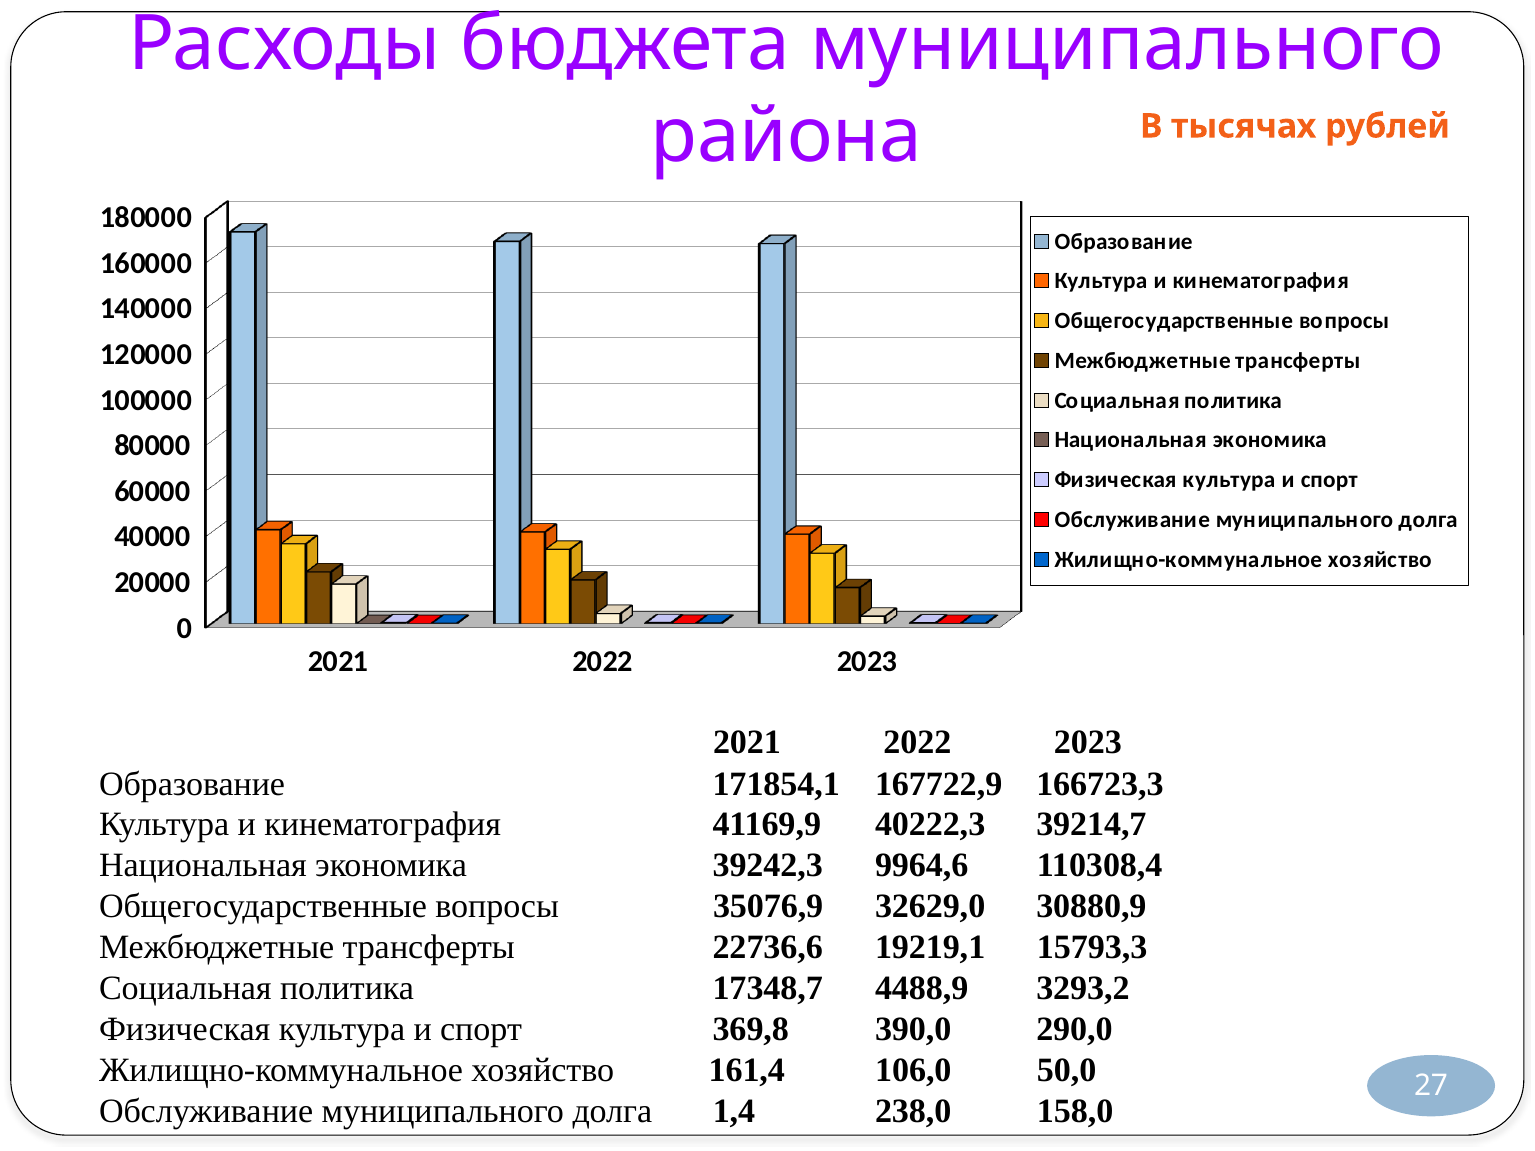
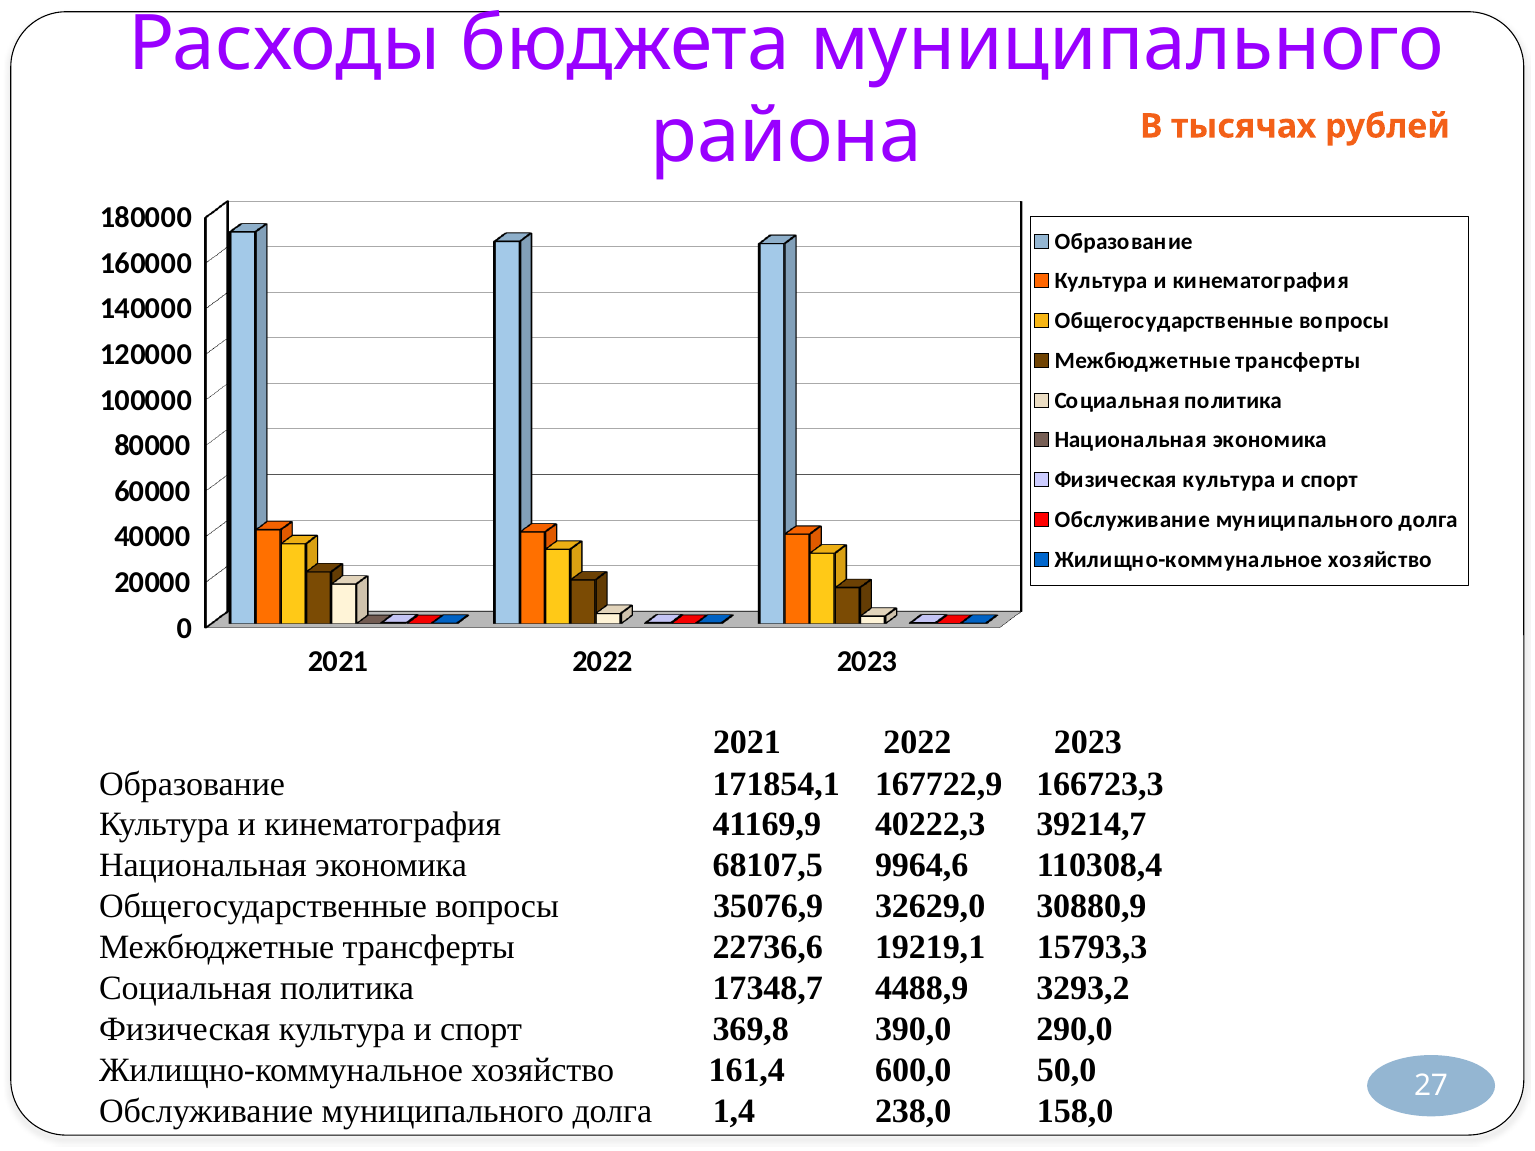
39242,3: 39242,3 -> 68107,5 (768, 866)
106,0: 106,0 -> 600,0 (913, 1070)
